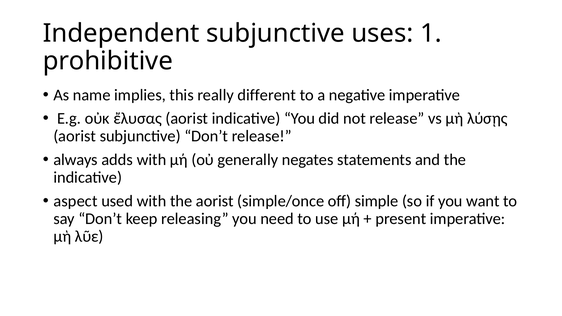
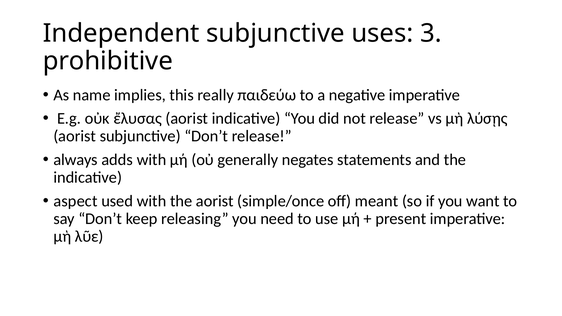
1: 1 -> 3 (431, 33)
different: different -> παιδεύω (267, 95)
simple: simple -> meant (377, 201)
